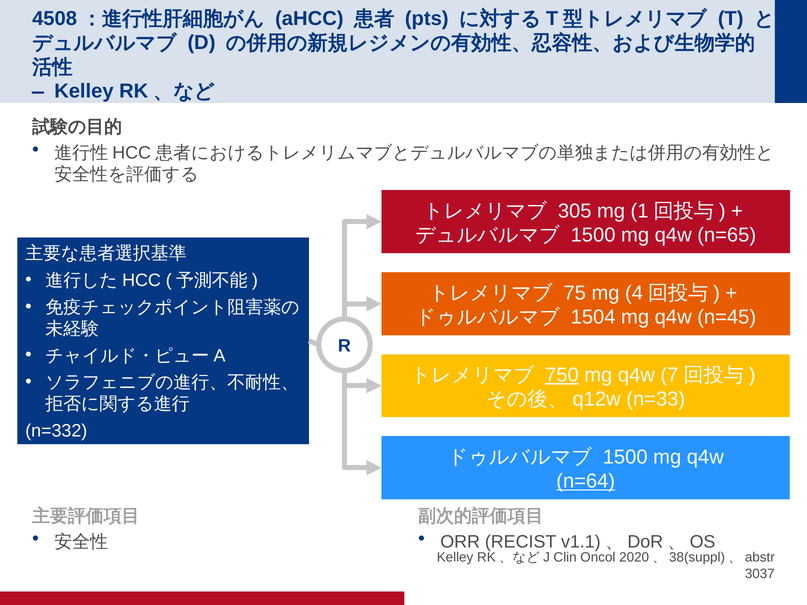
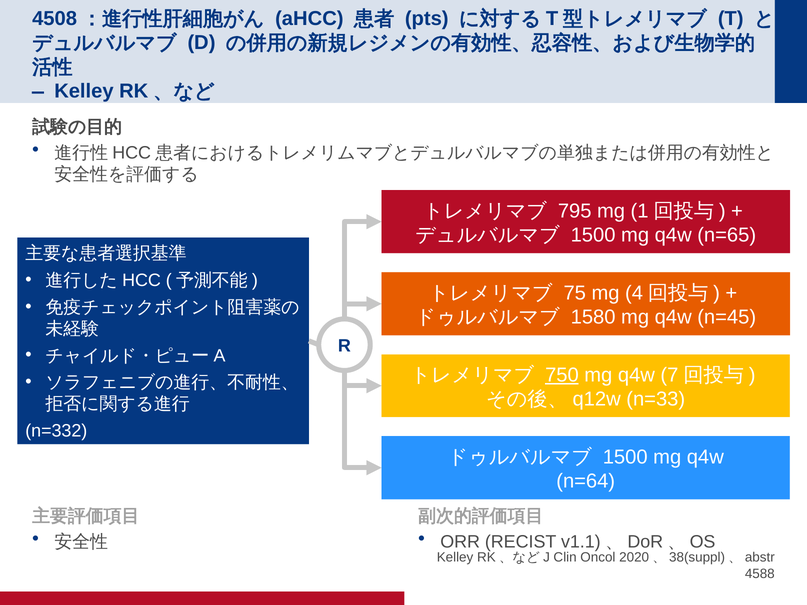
305: 305 -> 795 (575, 211)
1504: 1504 -> 1580 (593, 317)
n=64 underline: present -> none (586, 481)
3037: 3037 -> 4588 (760, 574)
